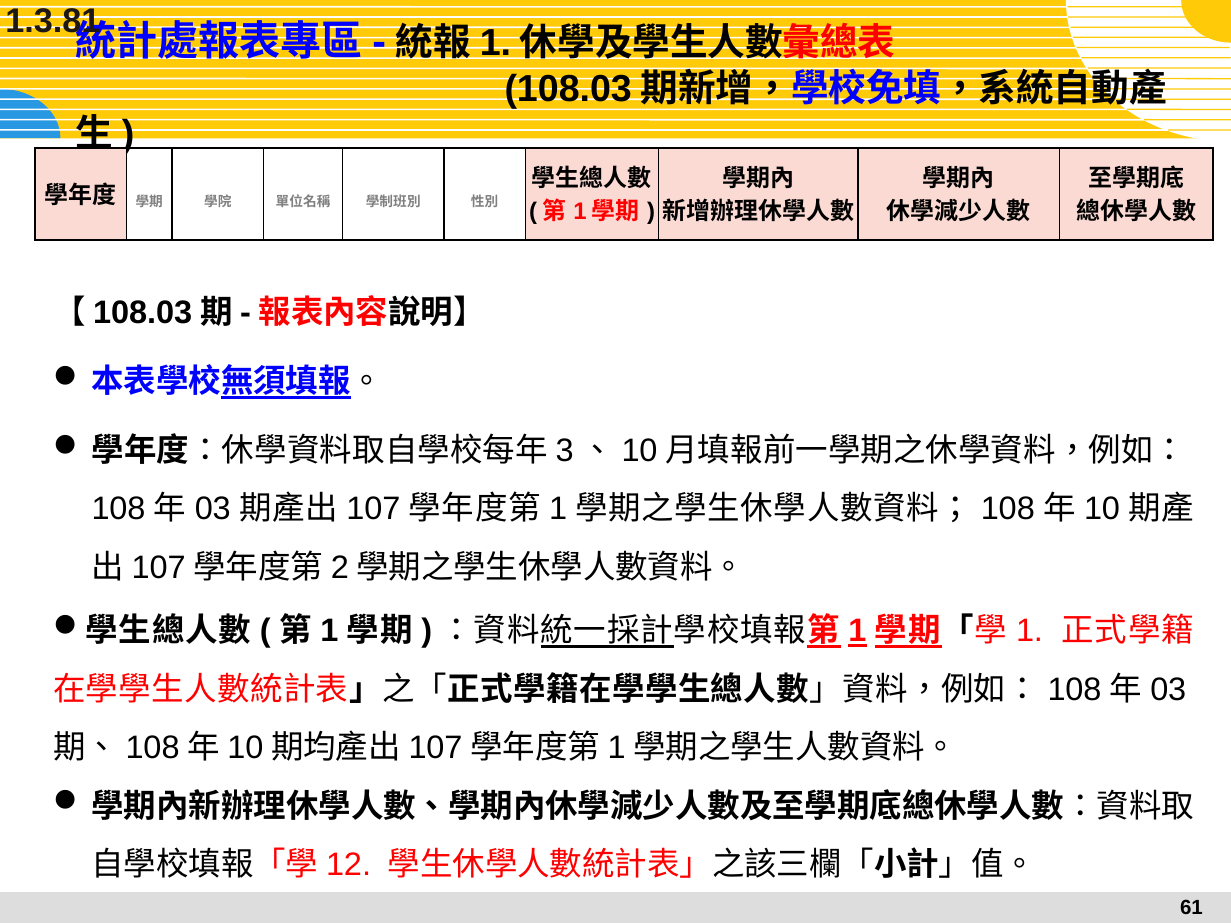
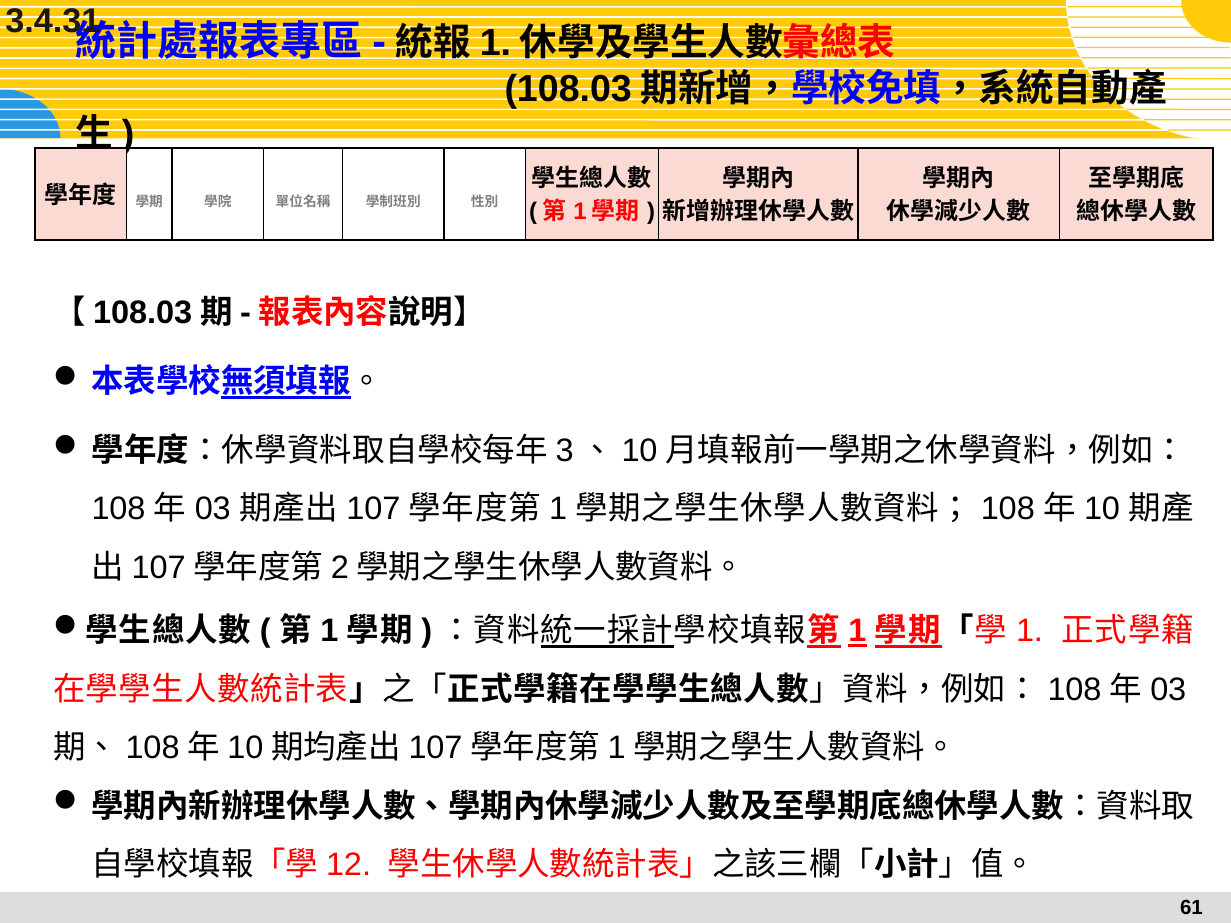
1.3.81: 1.3.81 -> 3.4.31 (53, 21)
